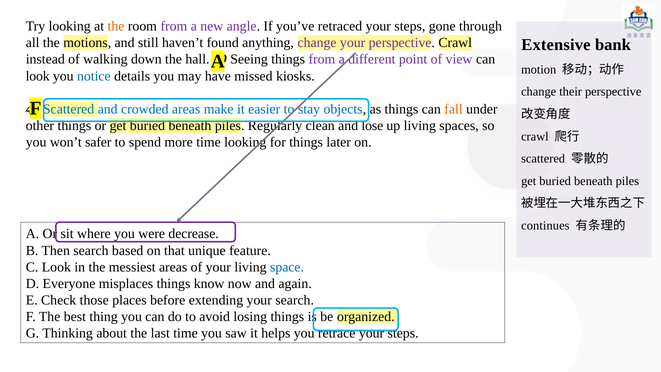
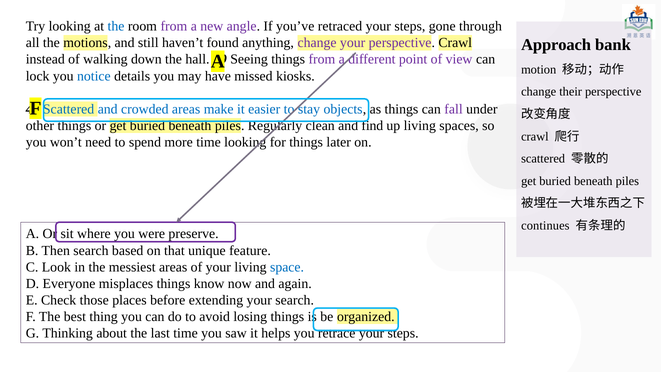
the colour: orange -> blue (116, 26)
Extensive: Extensive -> Approach (556, 45)
look: look -> lock (38, 76)
fall colour: orange -> purple (453, 109)
lose: lose -> find (372, 126)
safer: safer -> need (98, 142)
decrease: decrease -> preserve (194, 234)
